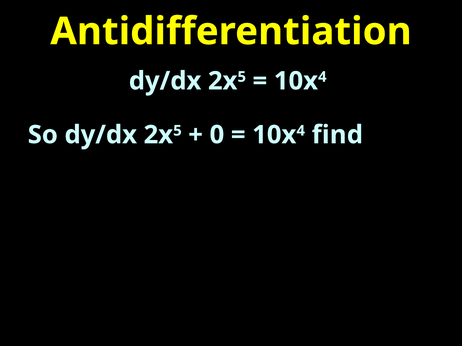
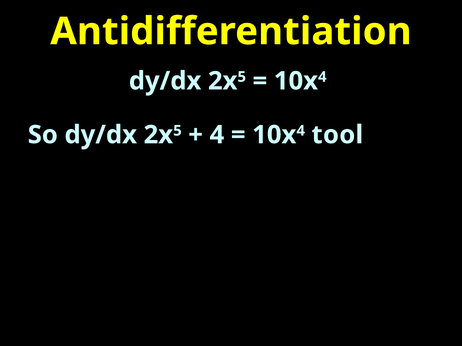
0: 0 -> 4 (217, 135)
find: find -> tool (337, 135)
